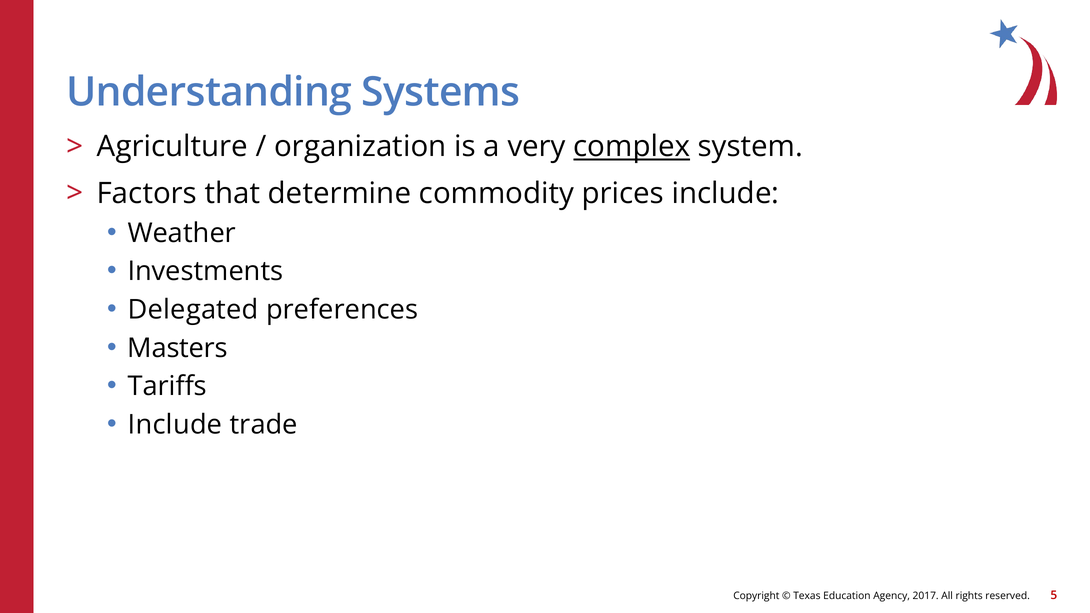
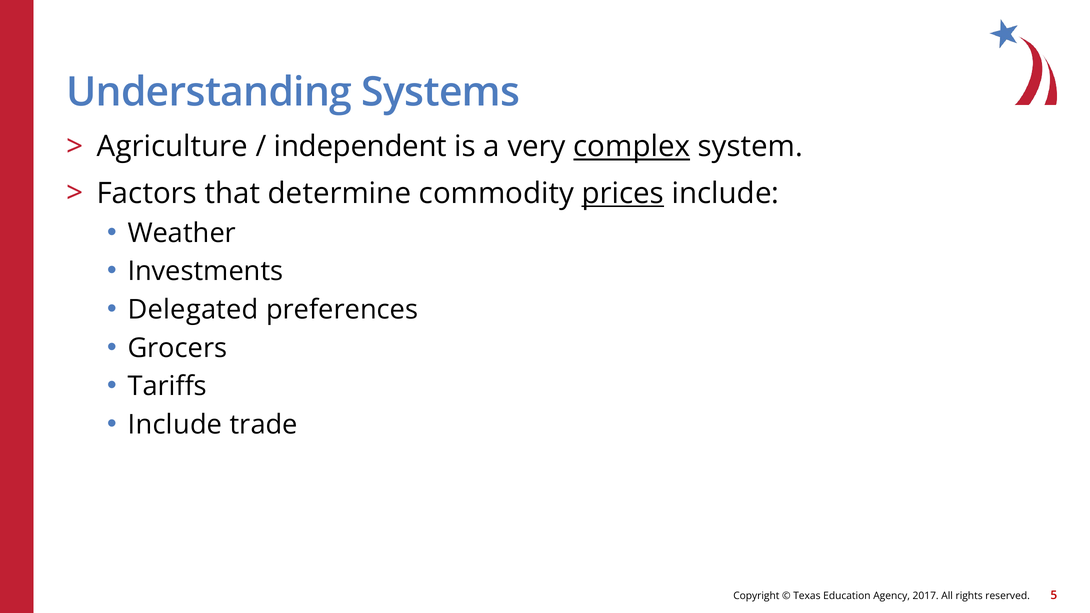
organization: organization -> independent (360, 147)
prices underline: none -> present (623, 194)
Masters: Masters -> Grocers (177, 348)
